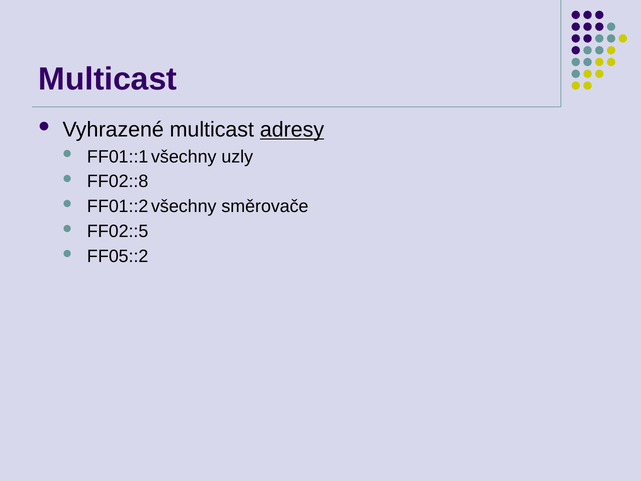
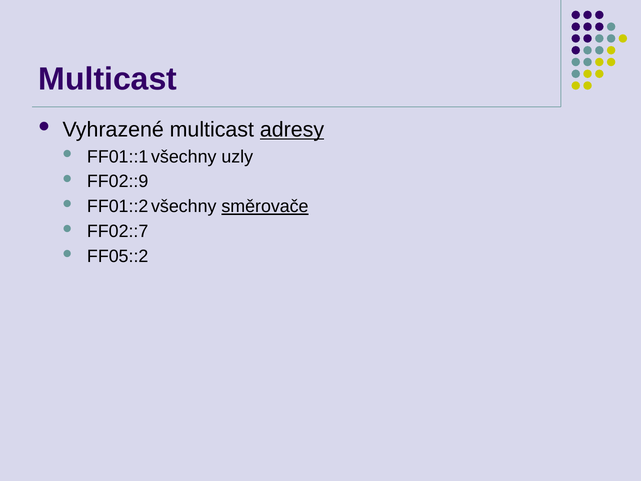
FF02::8: FF02::8 -> FF02::9 (118, 181)
směrovače underline: none -> present (265, 206)
FF02::5: FF02::5 -> FF02::7 (118, 231)
